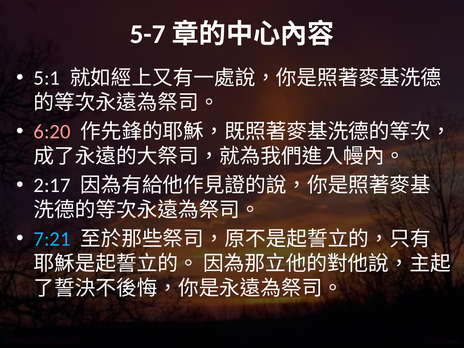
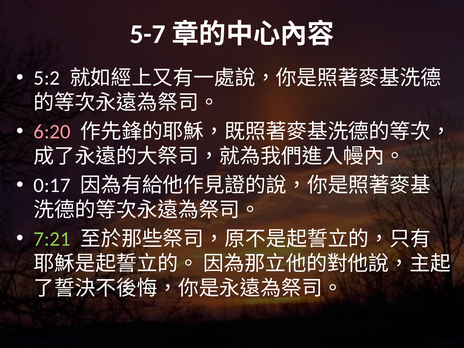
5:1: 5:1 -> 5:2 (47, 78)
2:17: 2:17 -> 0:17 (52, 185)
7:21 colour: light blue -> light green (52, 239)
